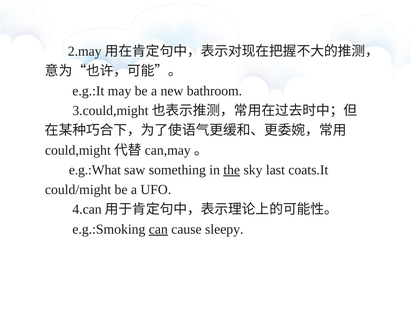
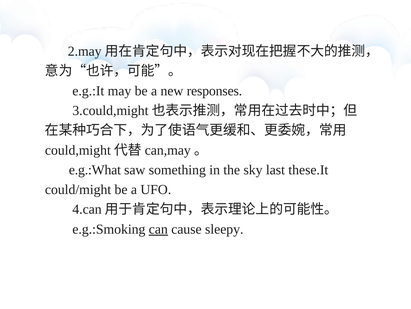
bathroom: bathroom -> responses (214, 91)
the underline: present -> none (232, 170)
coats.It: coats.It -> these.It (308, 170)
